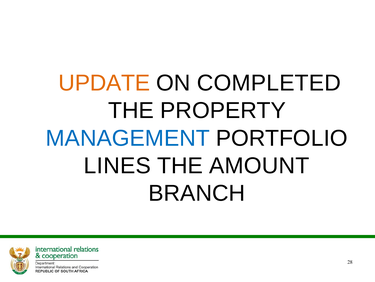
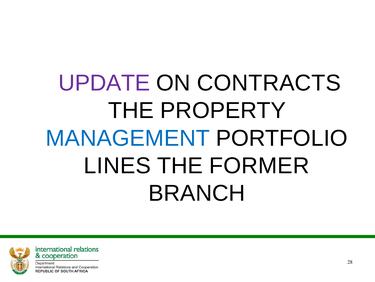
UPDATE colour: orange -> purple (104, 83)
COMPLETED: COMPLETED -> CONTRACTS (269, 83)
AMOUNT: AMOUNT -> FORMER (259, 165)
